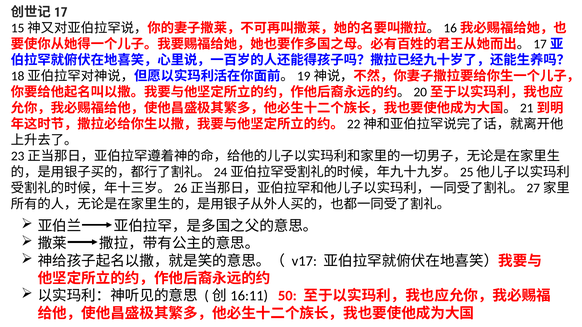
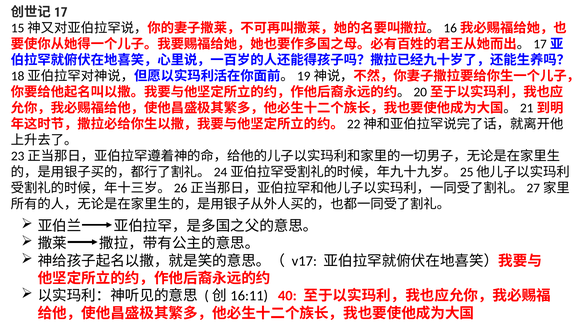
50: 50 -> 40 (287, 296)
